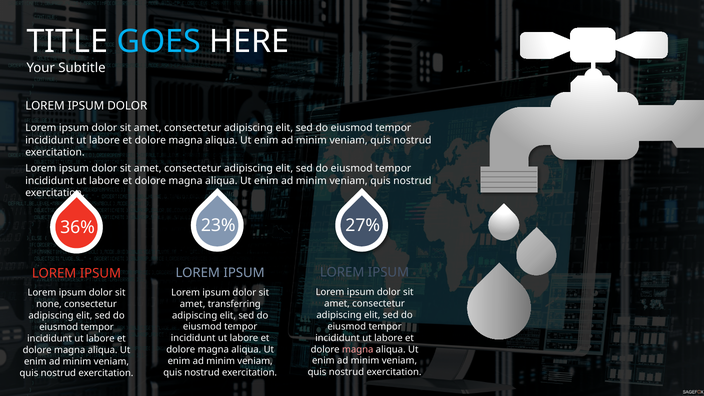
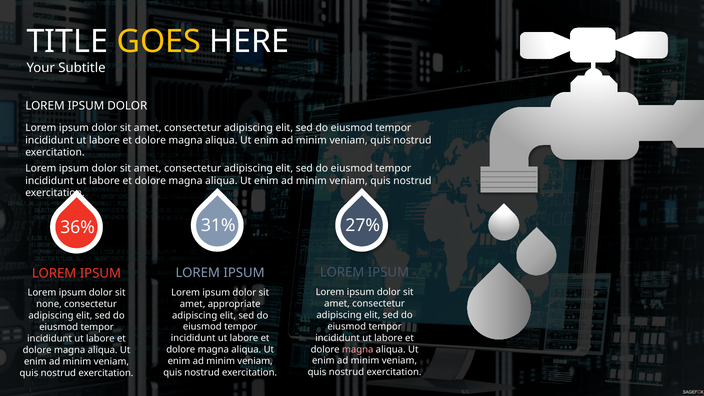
GOES colour: light blue -> yellow (159, 42)
23%: 23% -> 31% (218, 226)
transferring: transferring -> appropriate (234, 304)
